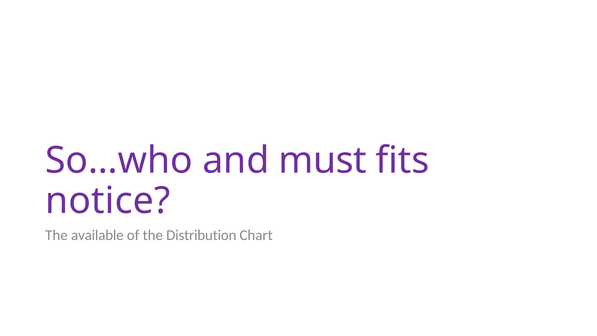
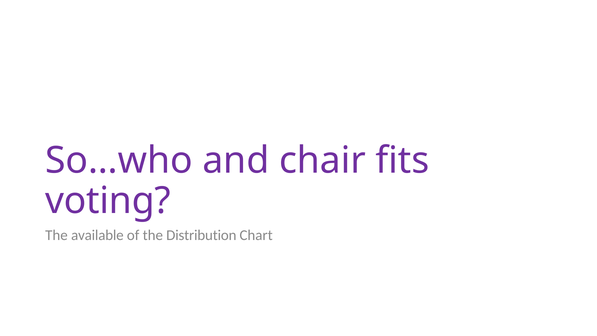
must: must -> chair (322, 160)
notice: notice -> voting (108, 201)
